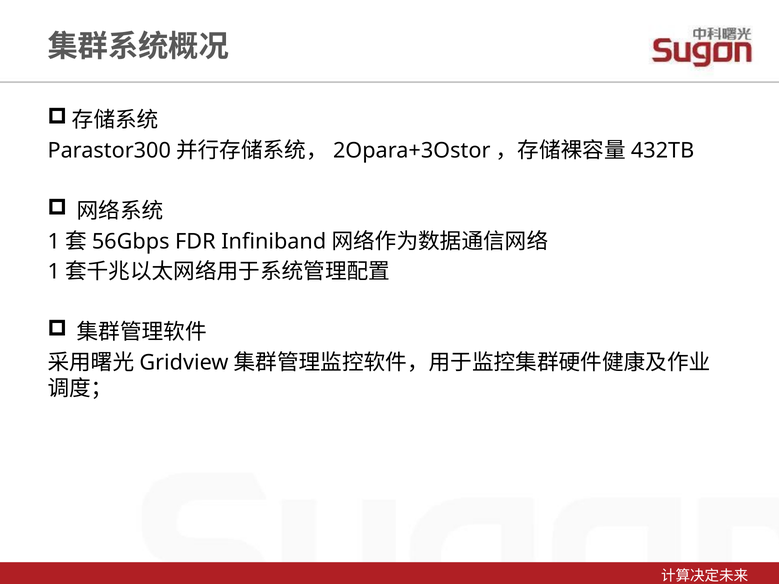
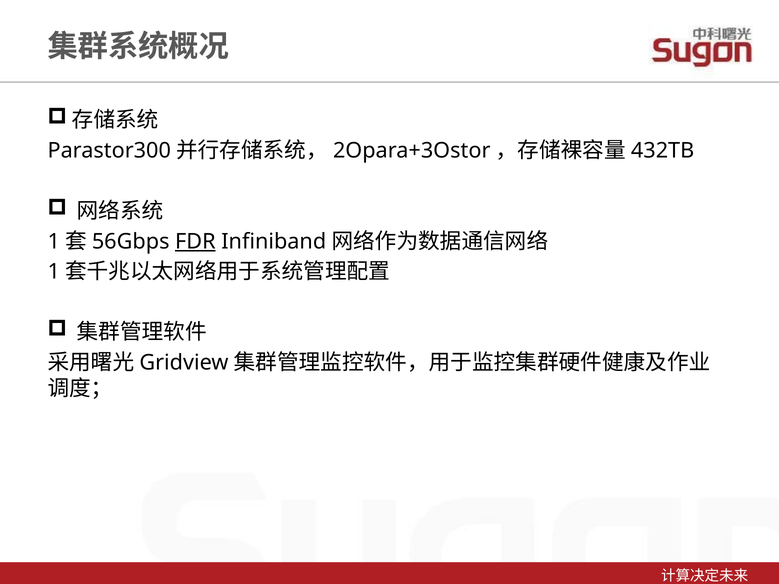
FDR underline: none -> present (195, 241)
